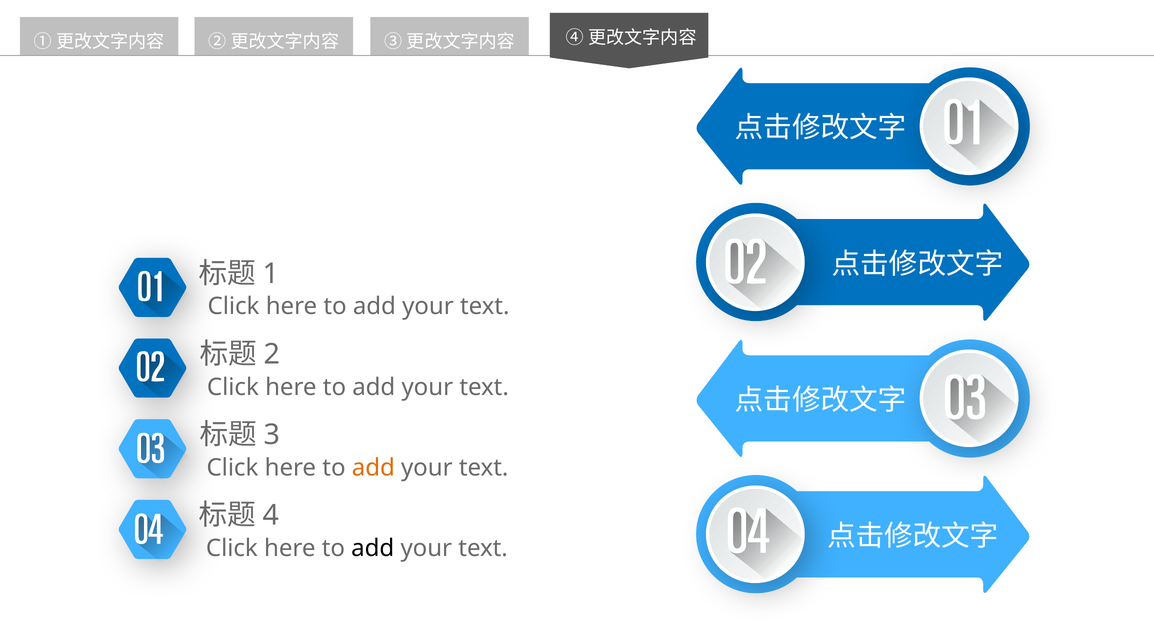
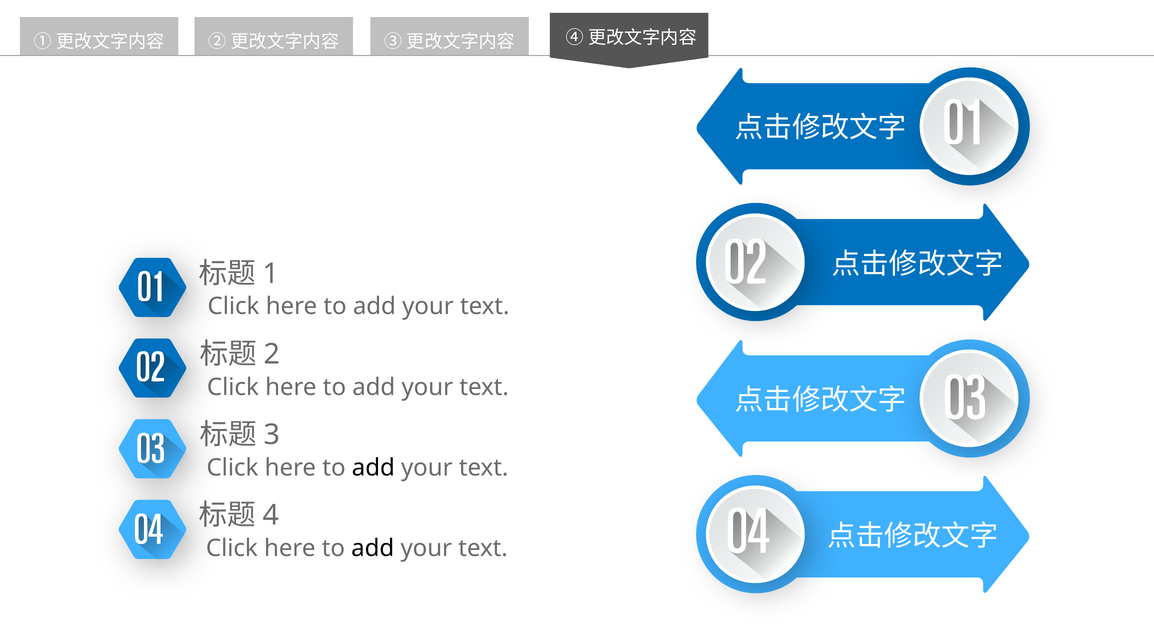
add colour: orange -> black (373, 468)
